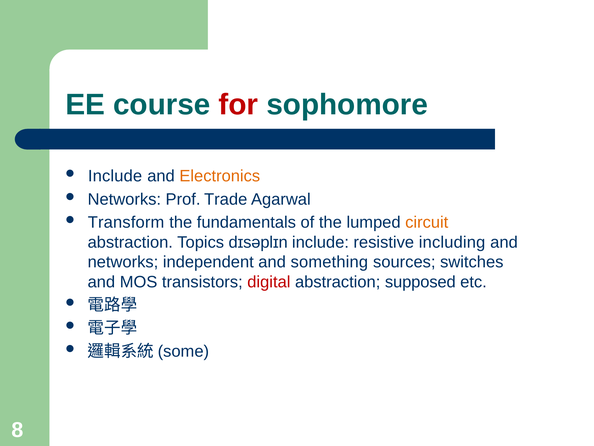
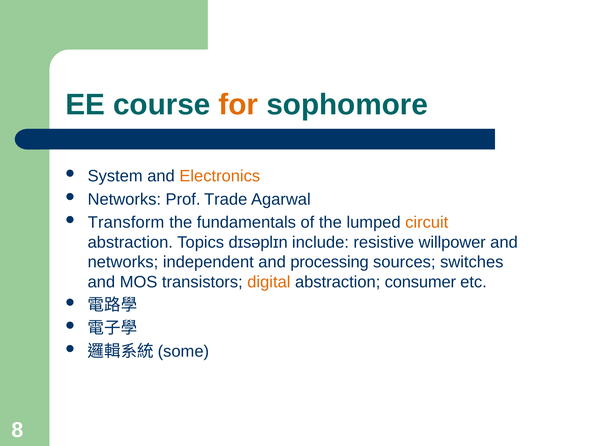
for colour: red -> orange (238, 105)
Include: Include -> System (115, 176)
including: including -> willpower (452, 242)
something: something -> processing (330, 262)
digital colour: red -> orange (269, 282)
supposed: supposed -> consumer (420, 282)
